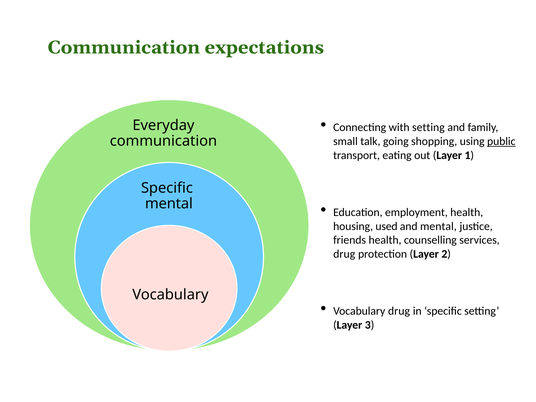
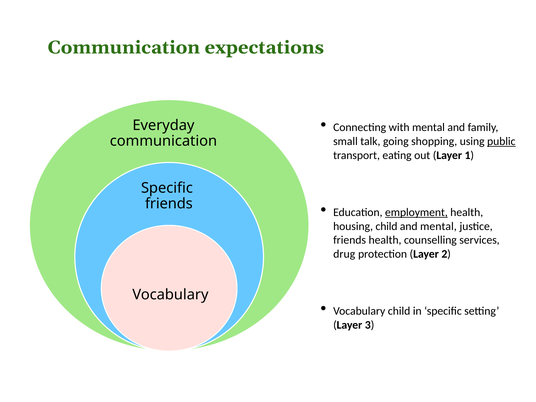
with setting: setting -> mental (429, 127)
mental: mental -> friends (169, 204)
employment underline: none -> present (416, 212)
housing used: used -> child (387, 226)
Vocabulary drug: drug -> child (399, 311)
